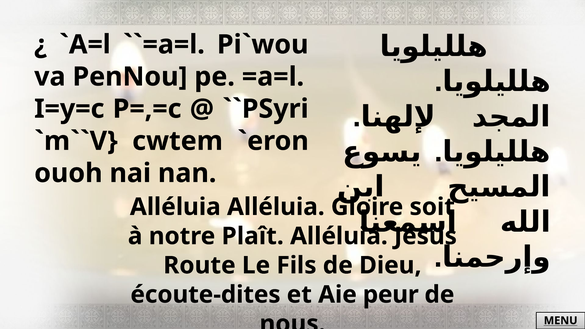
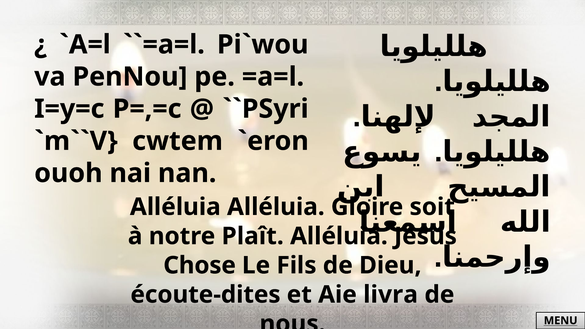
Route: Route -> Chose (200, 265)
peur: peur -> livra (391, 295)
